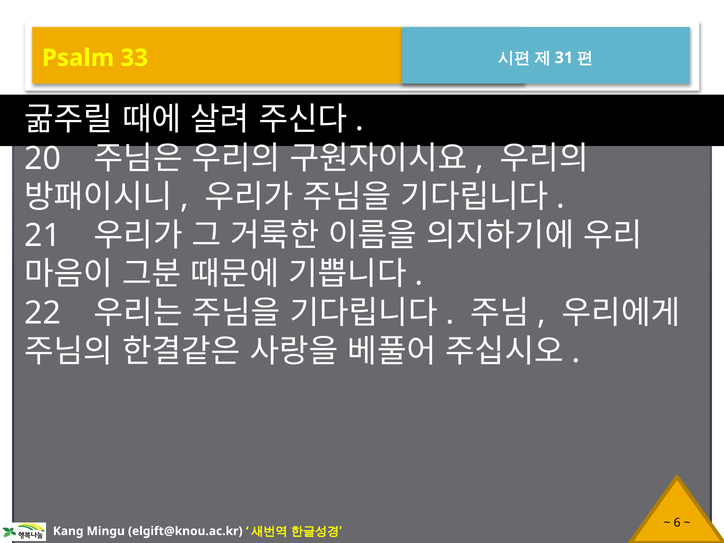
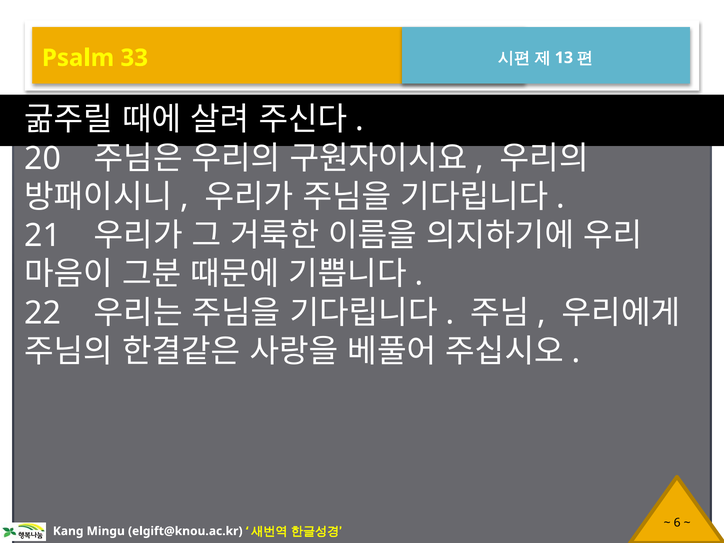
31: 31 -> 13 (564, 58)
